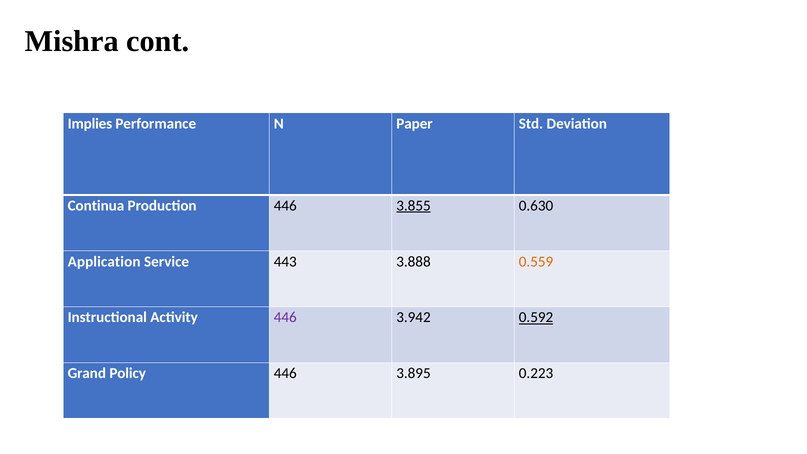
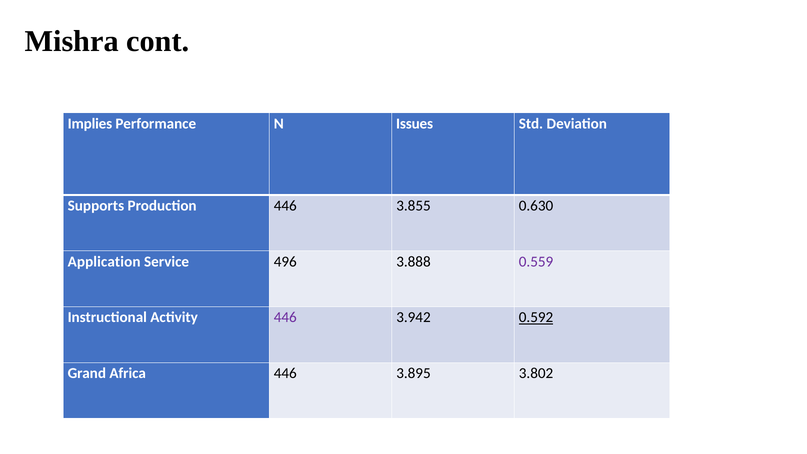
Paper: Paper -> Issues (415, 123)
Continua: Continua -> Supports (96, 206)
3.855 underline: present -> none (413, 206)
443: 443 -> 496 (285, 262)
0.559 colour: orange -> purple (536, 262)
Policy: Policy -> Africa (128, 373)
0.223: 0.223 -> 3.802 (536, 373)
